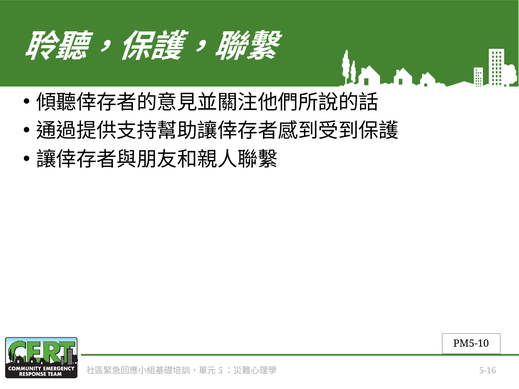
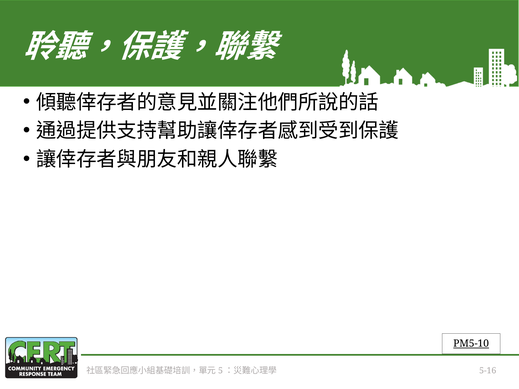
PM5-10 underline: none -> present (471, 344)
